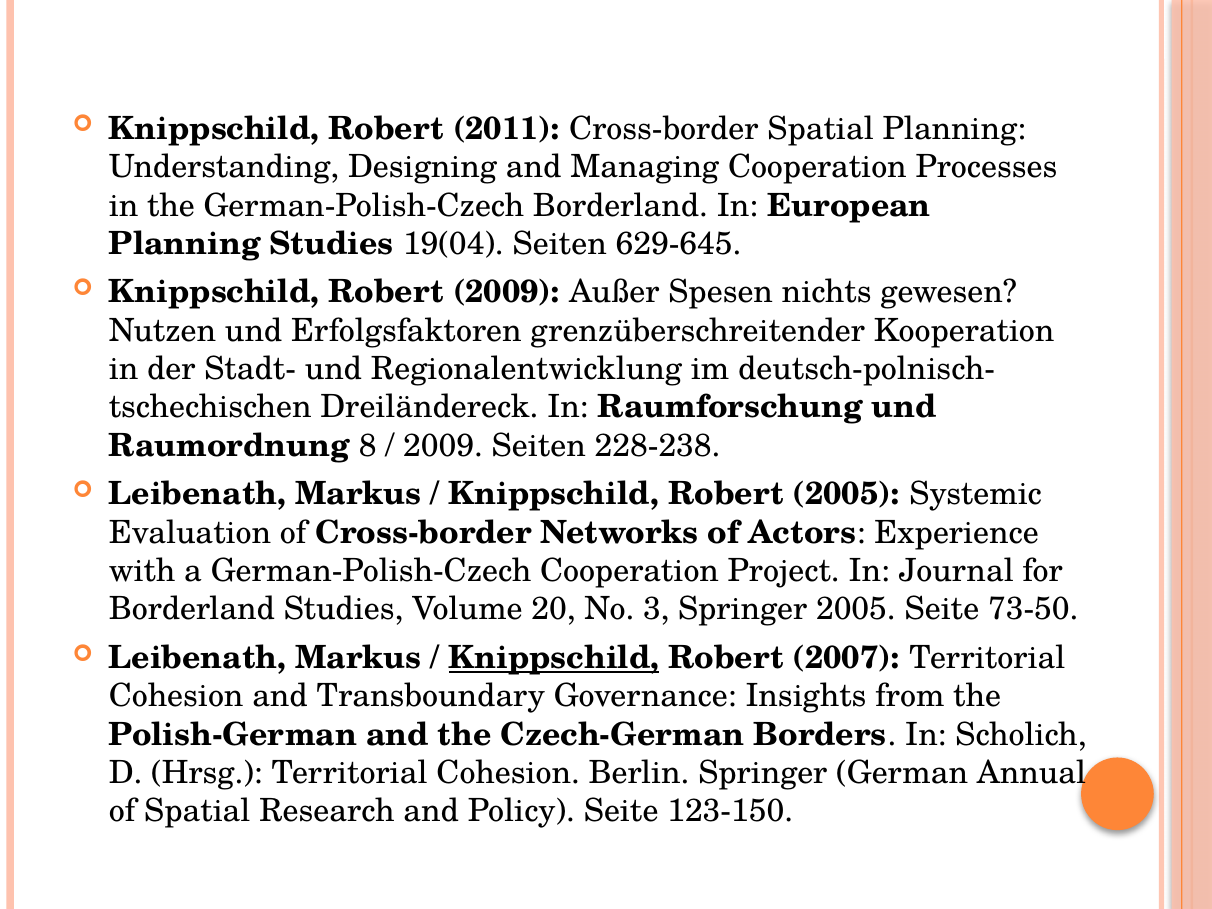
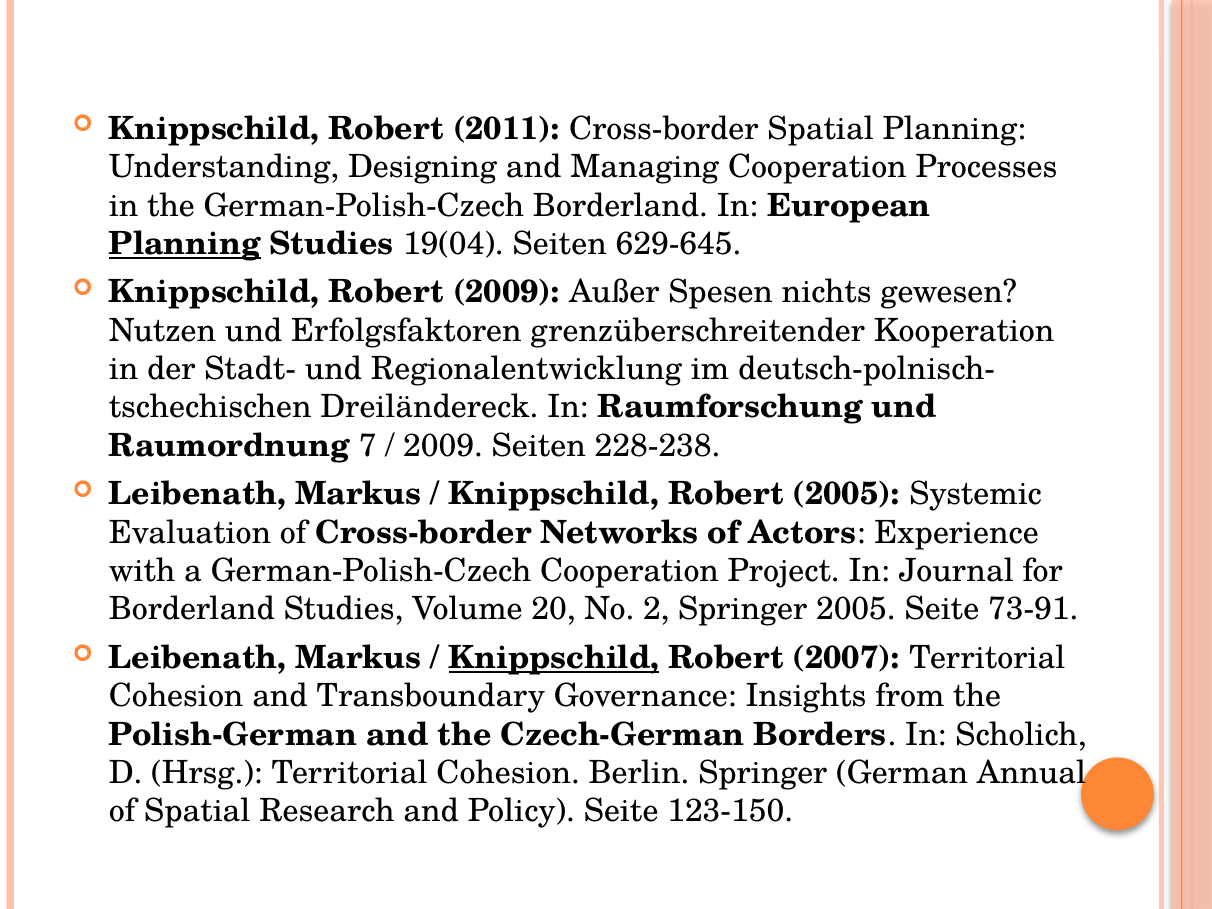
Planning underline: none -> present (185, 244)
8: 8 -> 7 (368, 446)
3: 3 -> 2 (656, 609)
73-50: 73-50 -> 73-91 (1033, 609)
